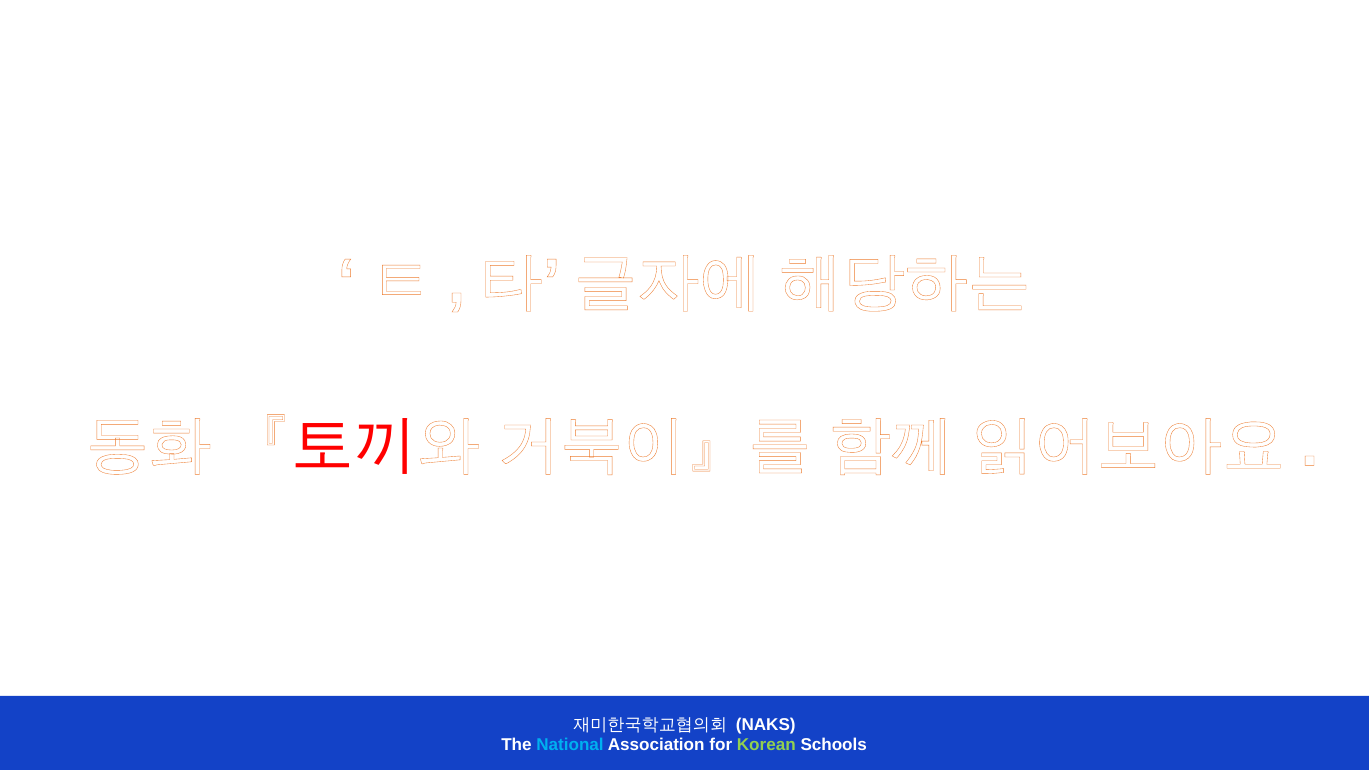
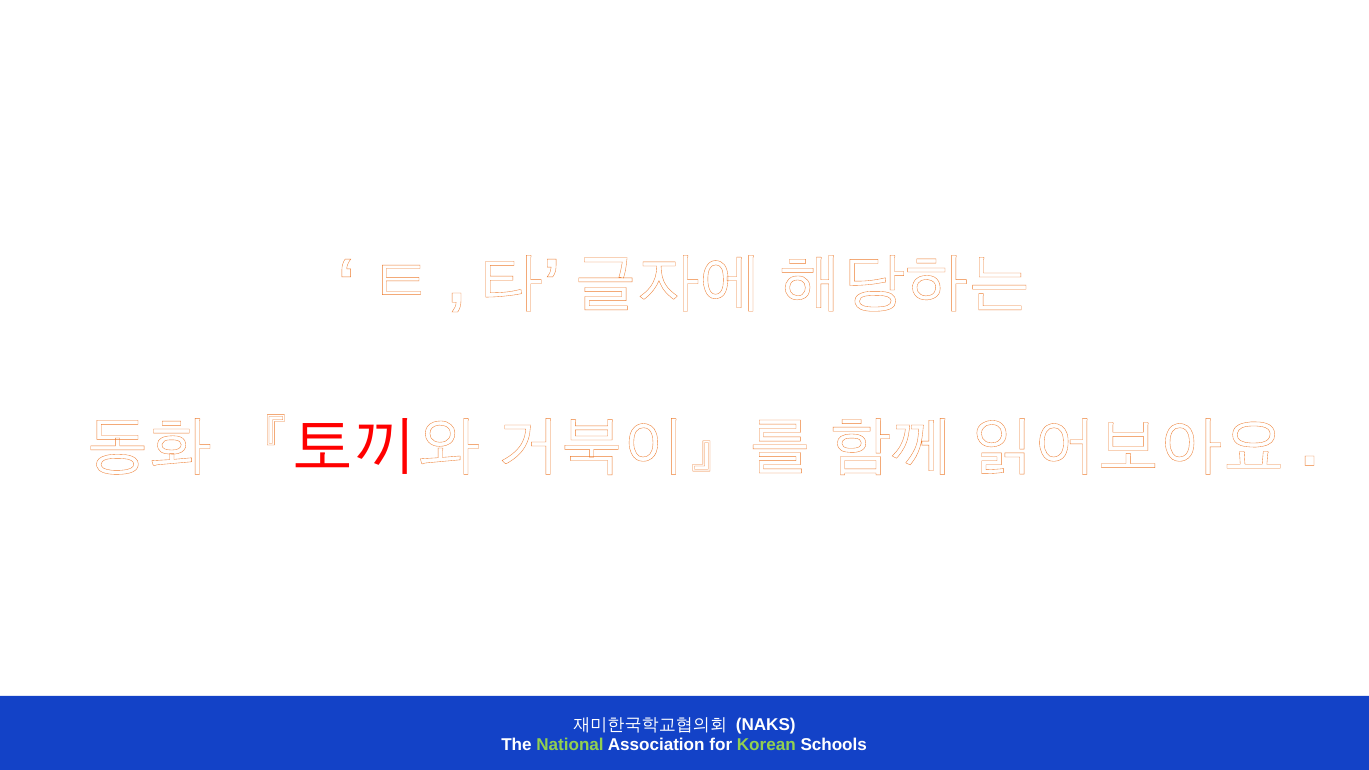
National colour: light blue -> light green (570, 745)
